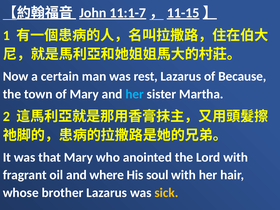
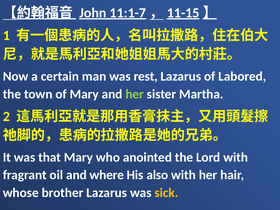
Because: Because -> Labored (242, 76)
her colour: light blue -> light green (135, 94)
soul: soul -> also (157, 175)
